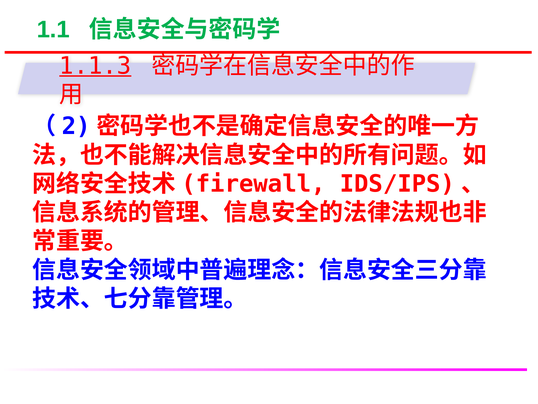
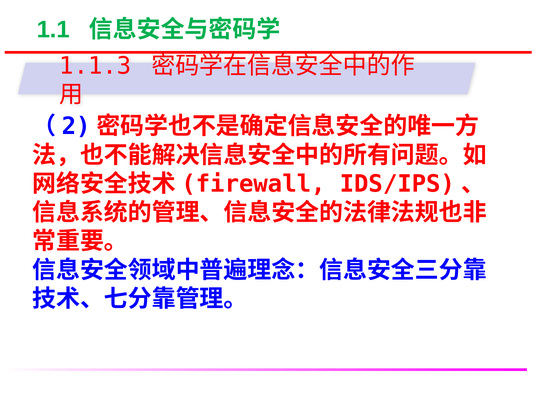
1.1.3 underline: present -> none (95, 66)
